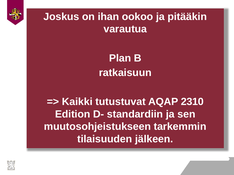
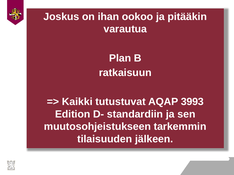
2310: 2310 -> 3993 (192, 102)
